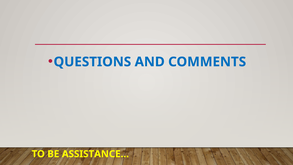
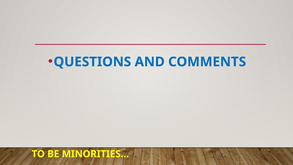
ASSISTANCE…: ASSISTANCE… -> MINORITIES… (95, 154)
